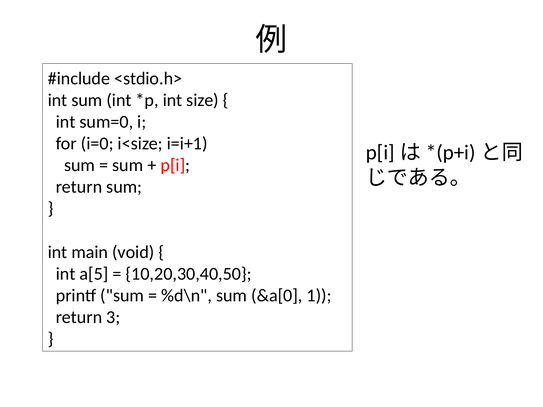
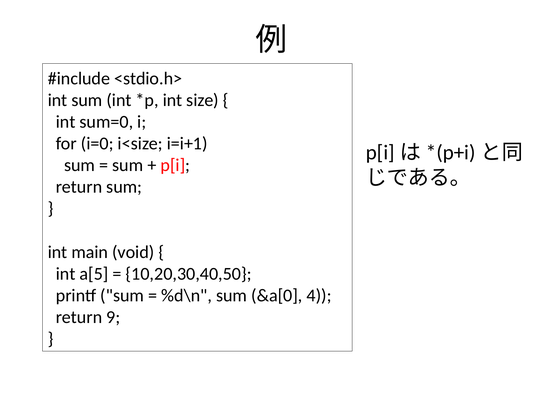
1: 1 -> 4 (319, 296)
3: 3 -> 9 (113, 317)
